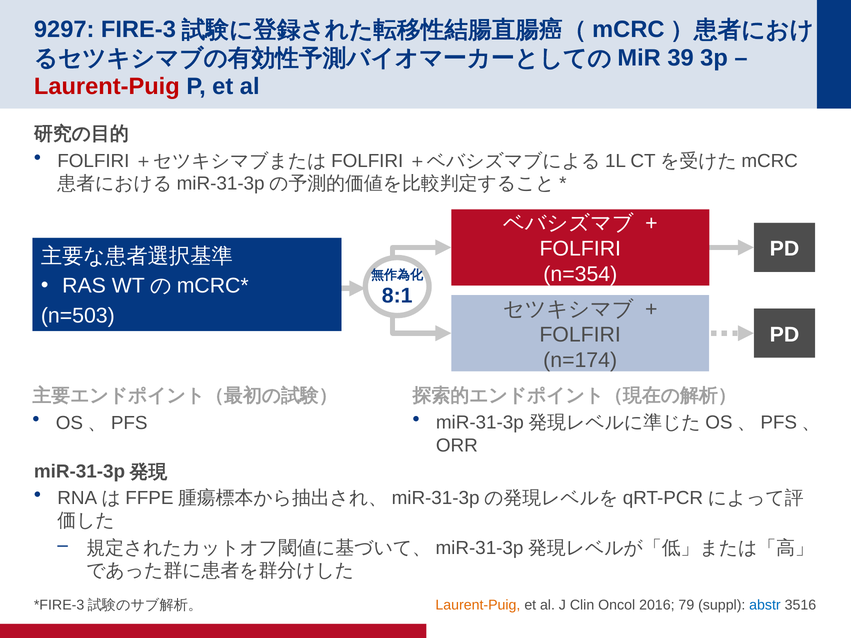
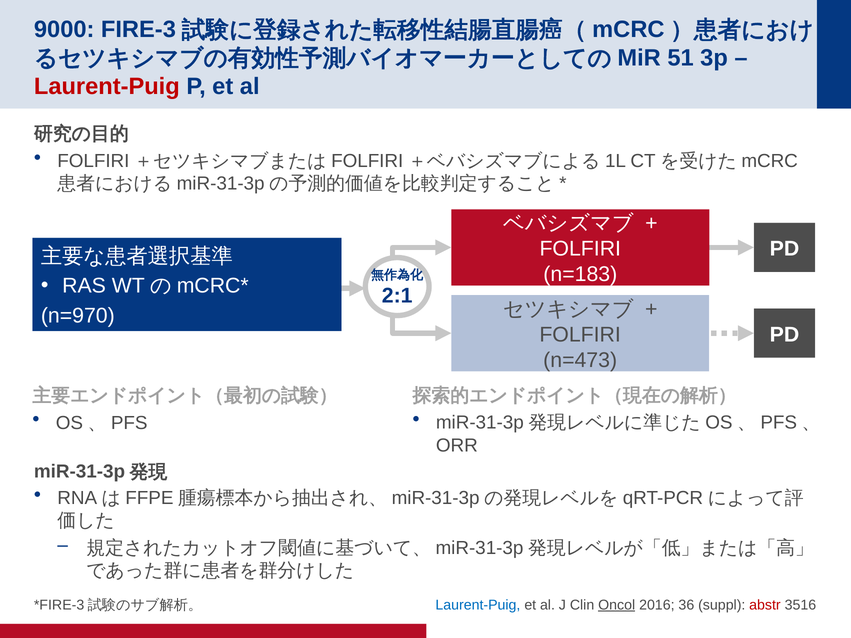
9297: 9297 -> 9000 (64, 30)
39: 39 -> 51 (681, 58)
n=354: n=354 -> n=183 (580, 275)
8:1: 8:1 -> 2:1 (397, 296)
n=503: n=503 -> n=970 (78, 316)
n=174: n=174 -> n=473 (580, 360)
Laurent-Puig colour: orange -> blue (478, 605)
Oncol underline: none -> present (617, 605)
79: 79 -> 36 (686, 605)
abstr colour: blue -> red (765, 605)
